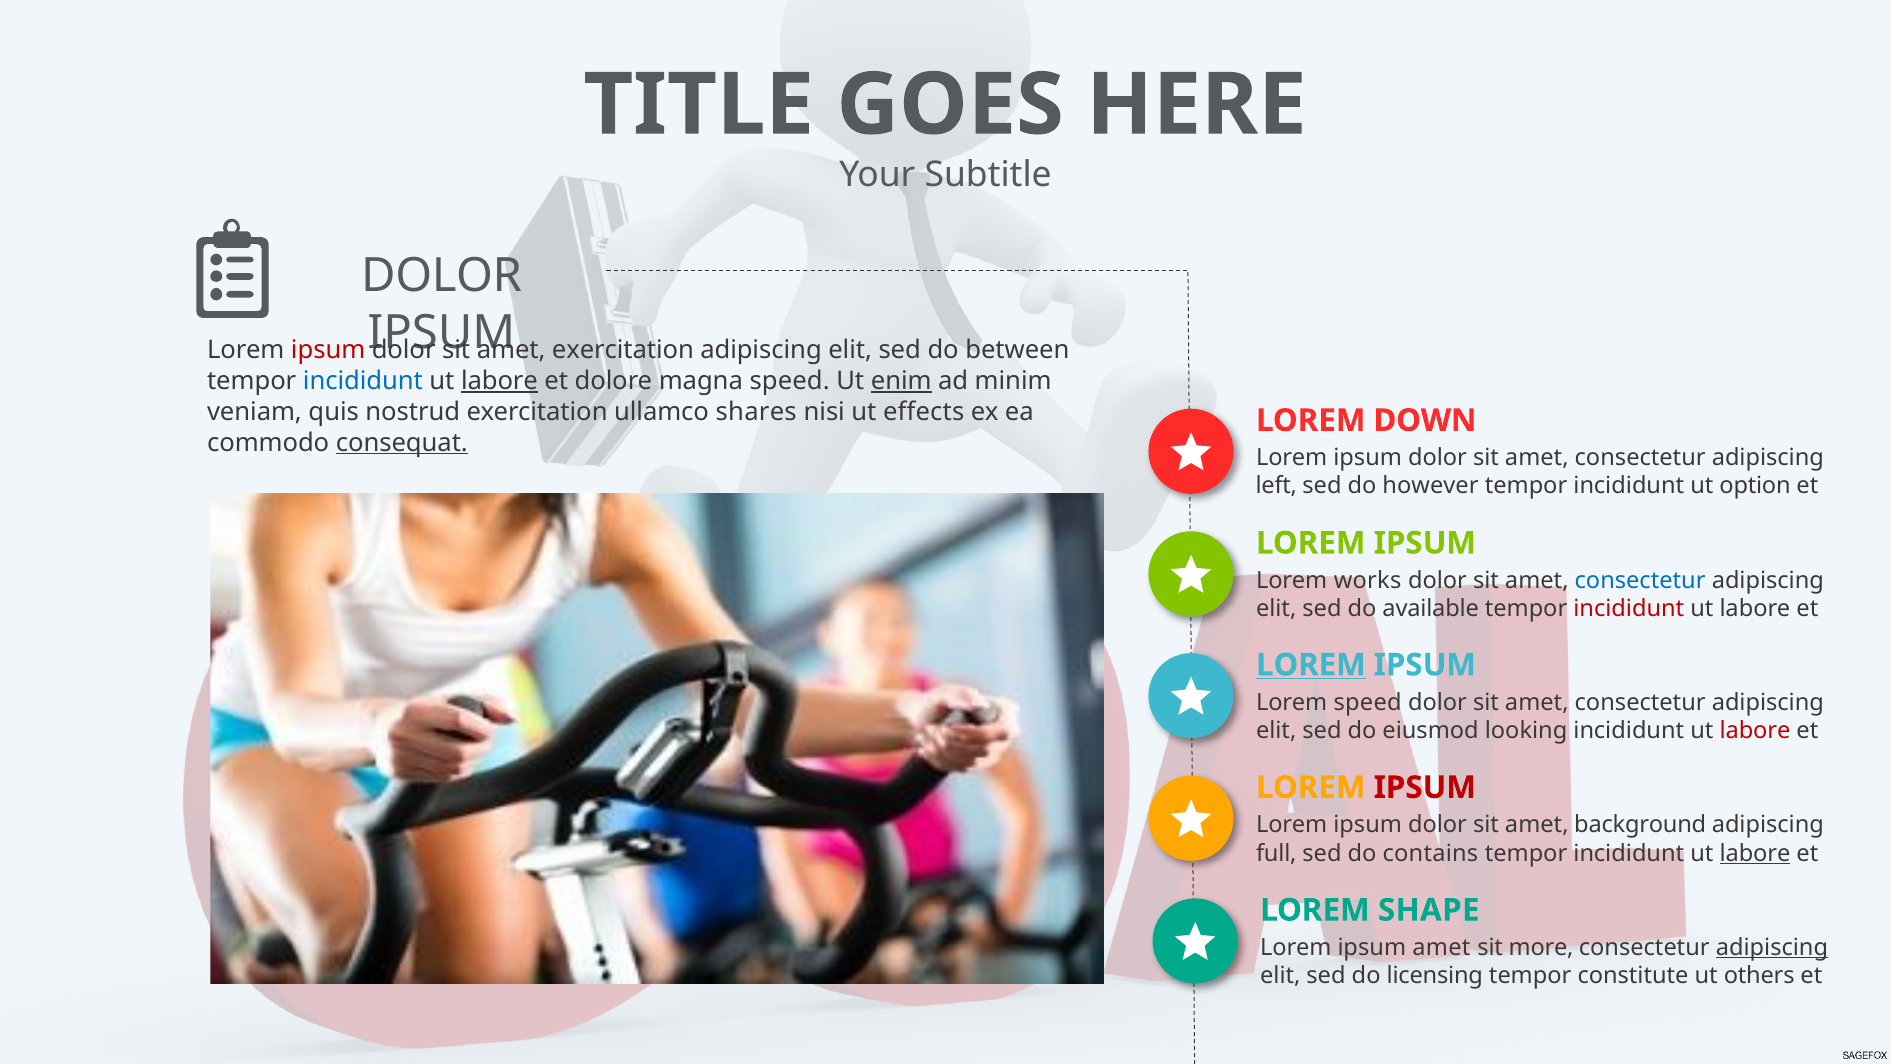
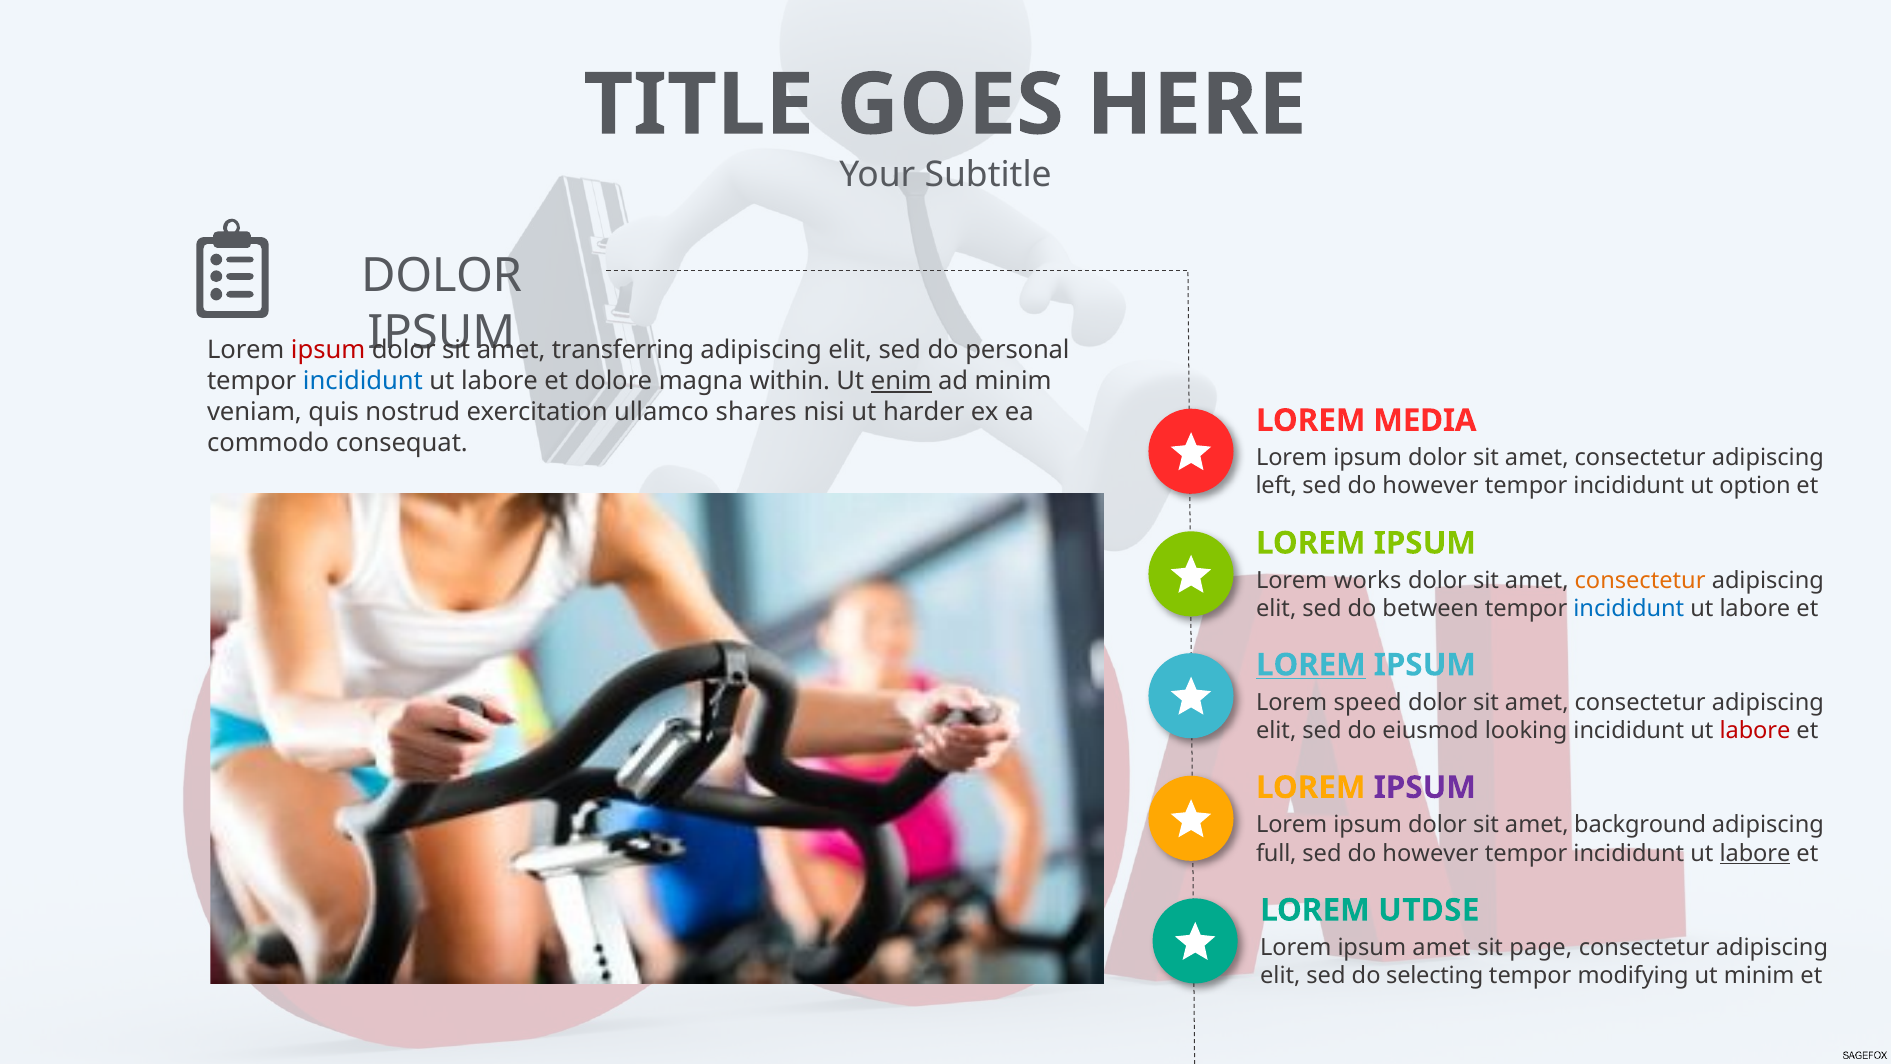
exercitation: exercitation -> transferring (623, 350)
between: between -> personal (1017, 350)
labore underline: present -> none (499, 381)
magna speed: speed -> within (790, 381)
effects: effects -> harder (924, 412)
DOWN: DOWN -> MEDIA (1425, 420)
consequat underline: present -> none (402, 443)
consectetur colour: blue -> orange (1640, 580)
available: available -> between (1431, 609)
incididunt colour: red -> blue (1629, 609)
IPSUM colour: red -> purple (1425, 787)
contains: contains -> however (1431, 853)
SHAPE: SHAPE -> UTDSE (1429, 910)
more: more -> page (1541, 947)
adipiscing underline: present -> none (1772, 947)
licensing: licensing -> selecting (1435, 976)
constitute: constitute -> modifying (1633, 976)
ut others: others -> minim (1759, 976)
